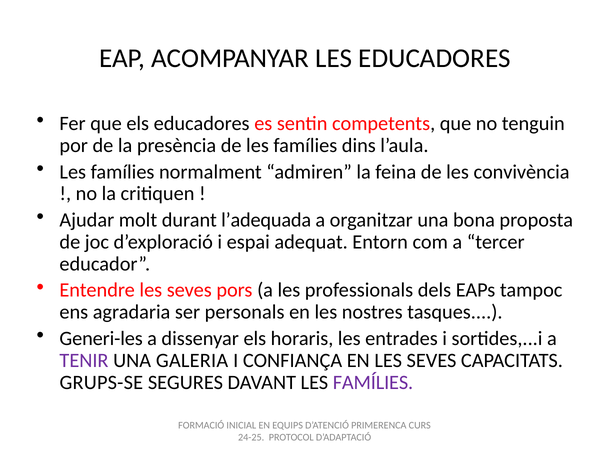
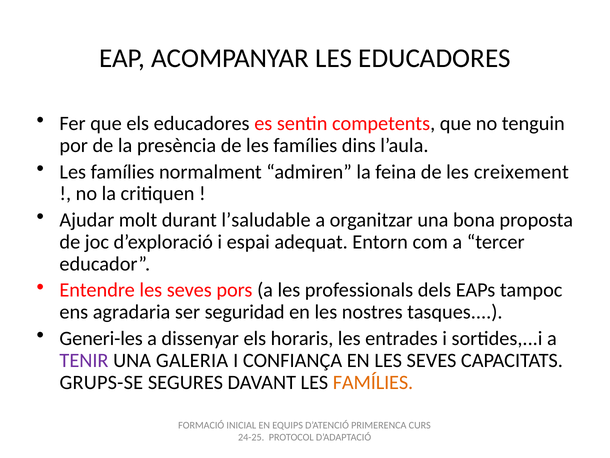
convivència: convivència -> creixement (521, 172)
l’adequada: l’adequada -> l’saludable (266, 220)
personals: personals -> seguridad (245, 312)
FAMÍLIES colour: purple -> orange (373, 382)
